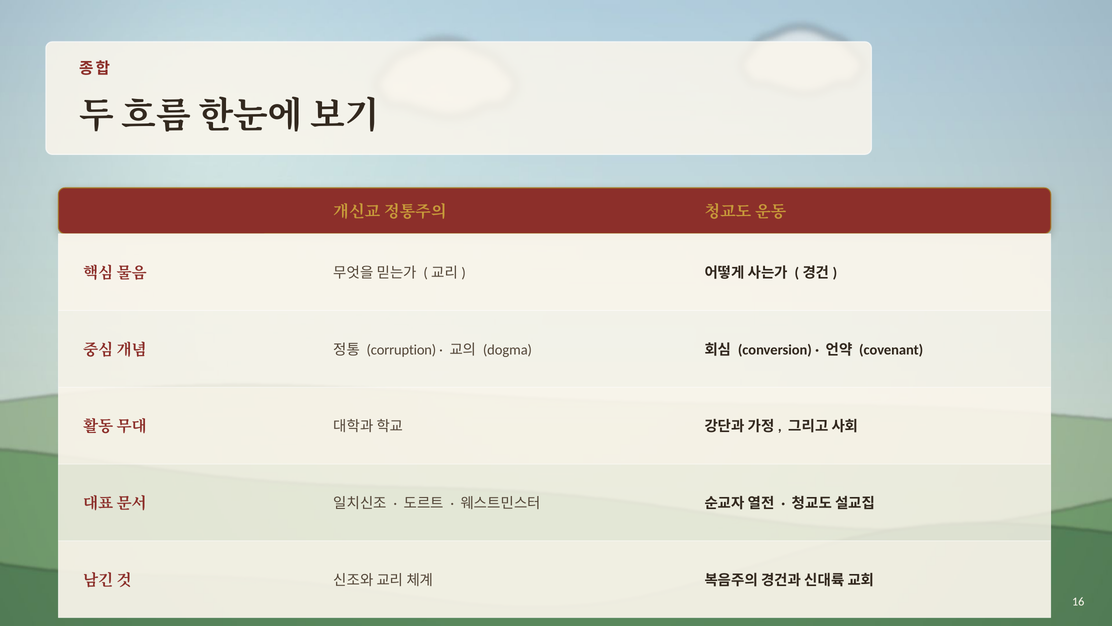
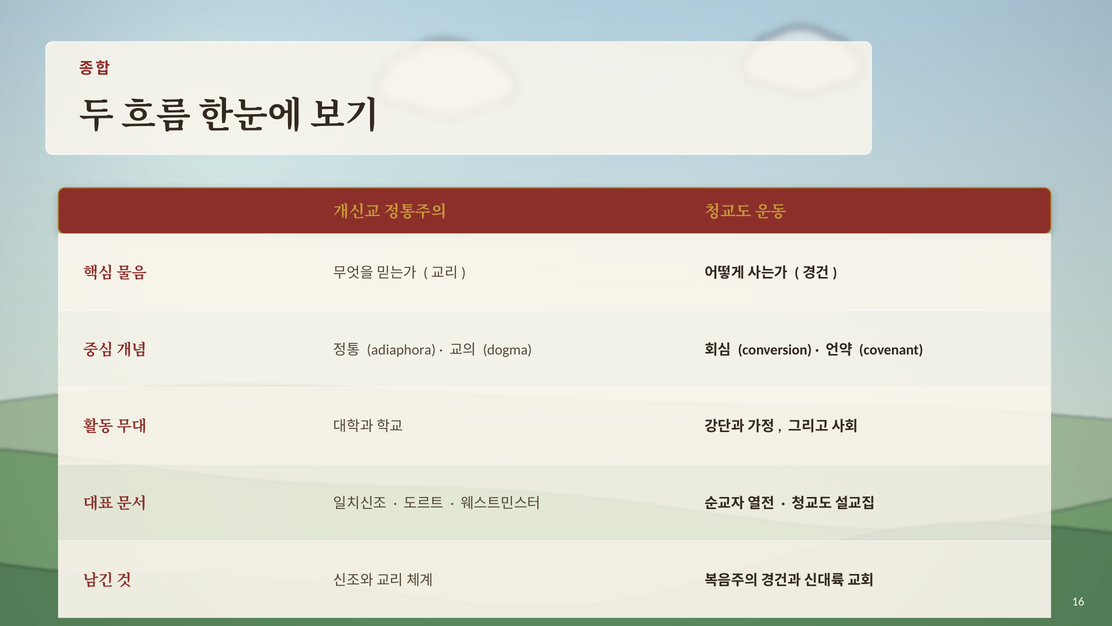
corruption: corruption -> adiaphora (401, 350)
